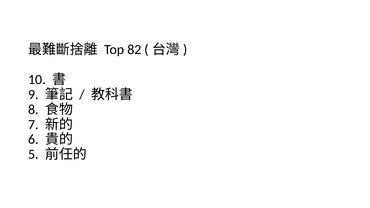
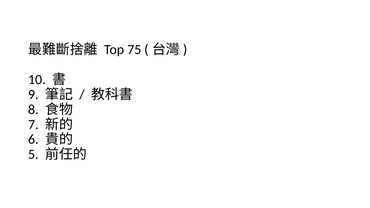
82: 82 -> 75 (134, 50)
